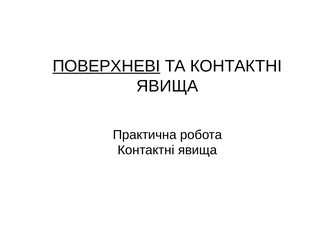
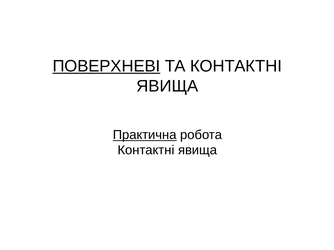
Практична underline: none -> present (145, 135)
